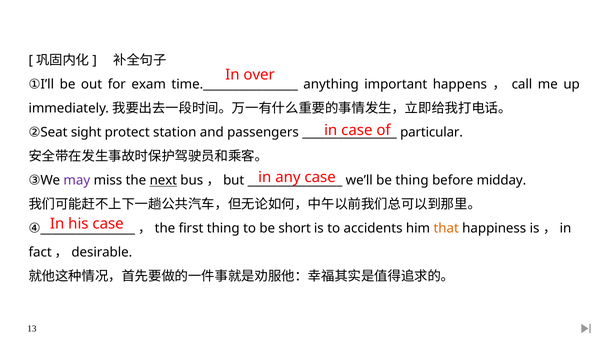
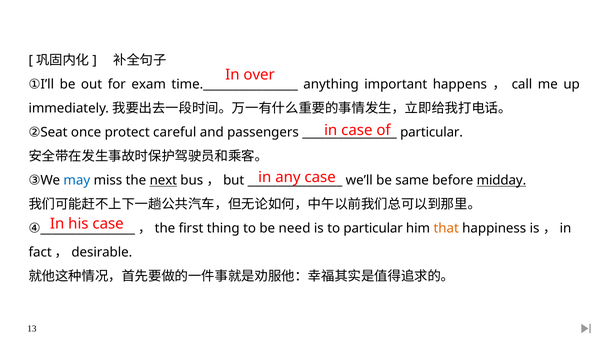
sight: sight -> once (86, 132)
station: station -> careful (175, 132)
may colour: purple -> blue (77, 180)
be thing: thing -> same (412, 180)
midday underline: none -> present (501, 180)
short: short -> need (295, 229)
to accidents: accidents -> particular (373, 229)
